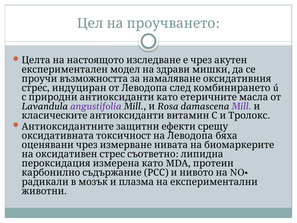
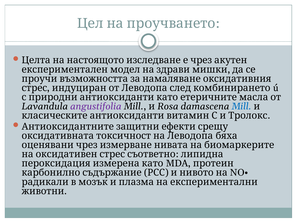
Mill colour: purple -> blue (241, 106)
